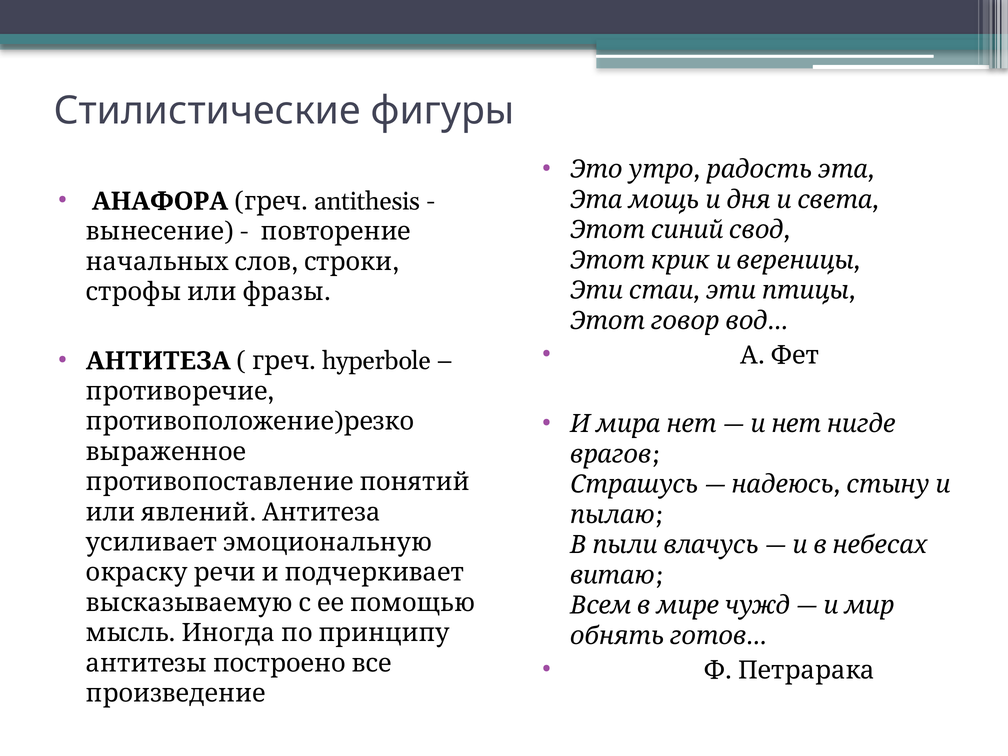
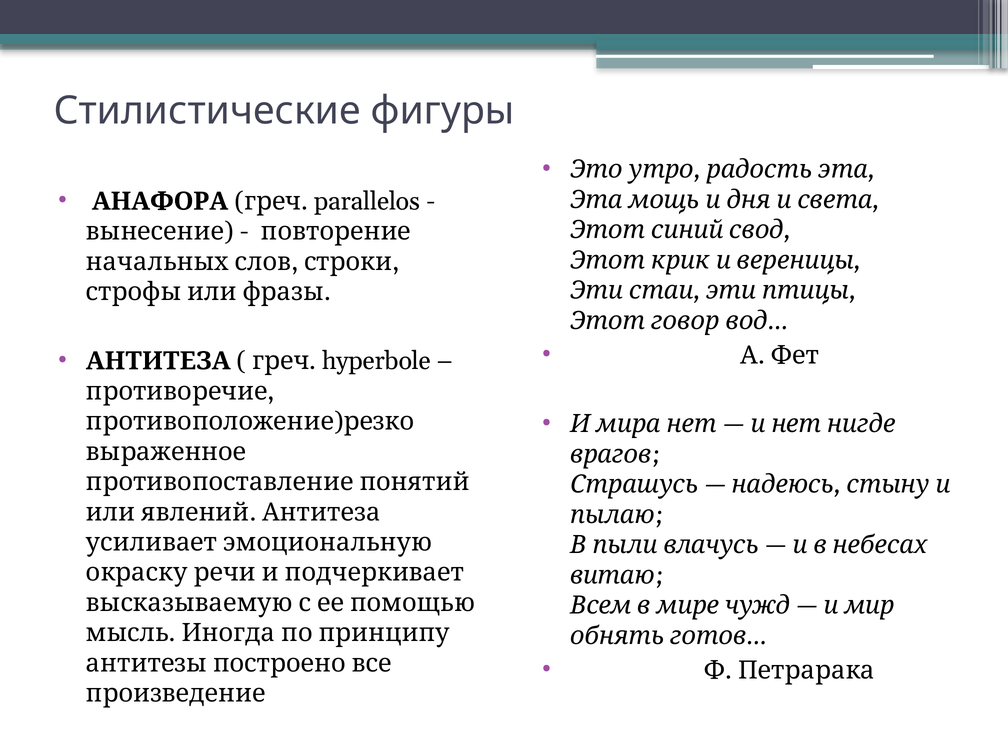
antithesis: antithesis -> parallelos (367, 201)
